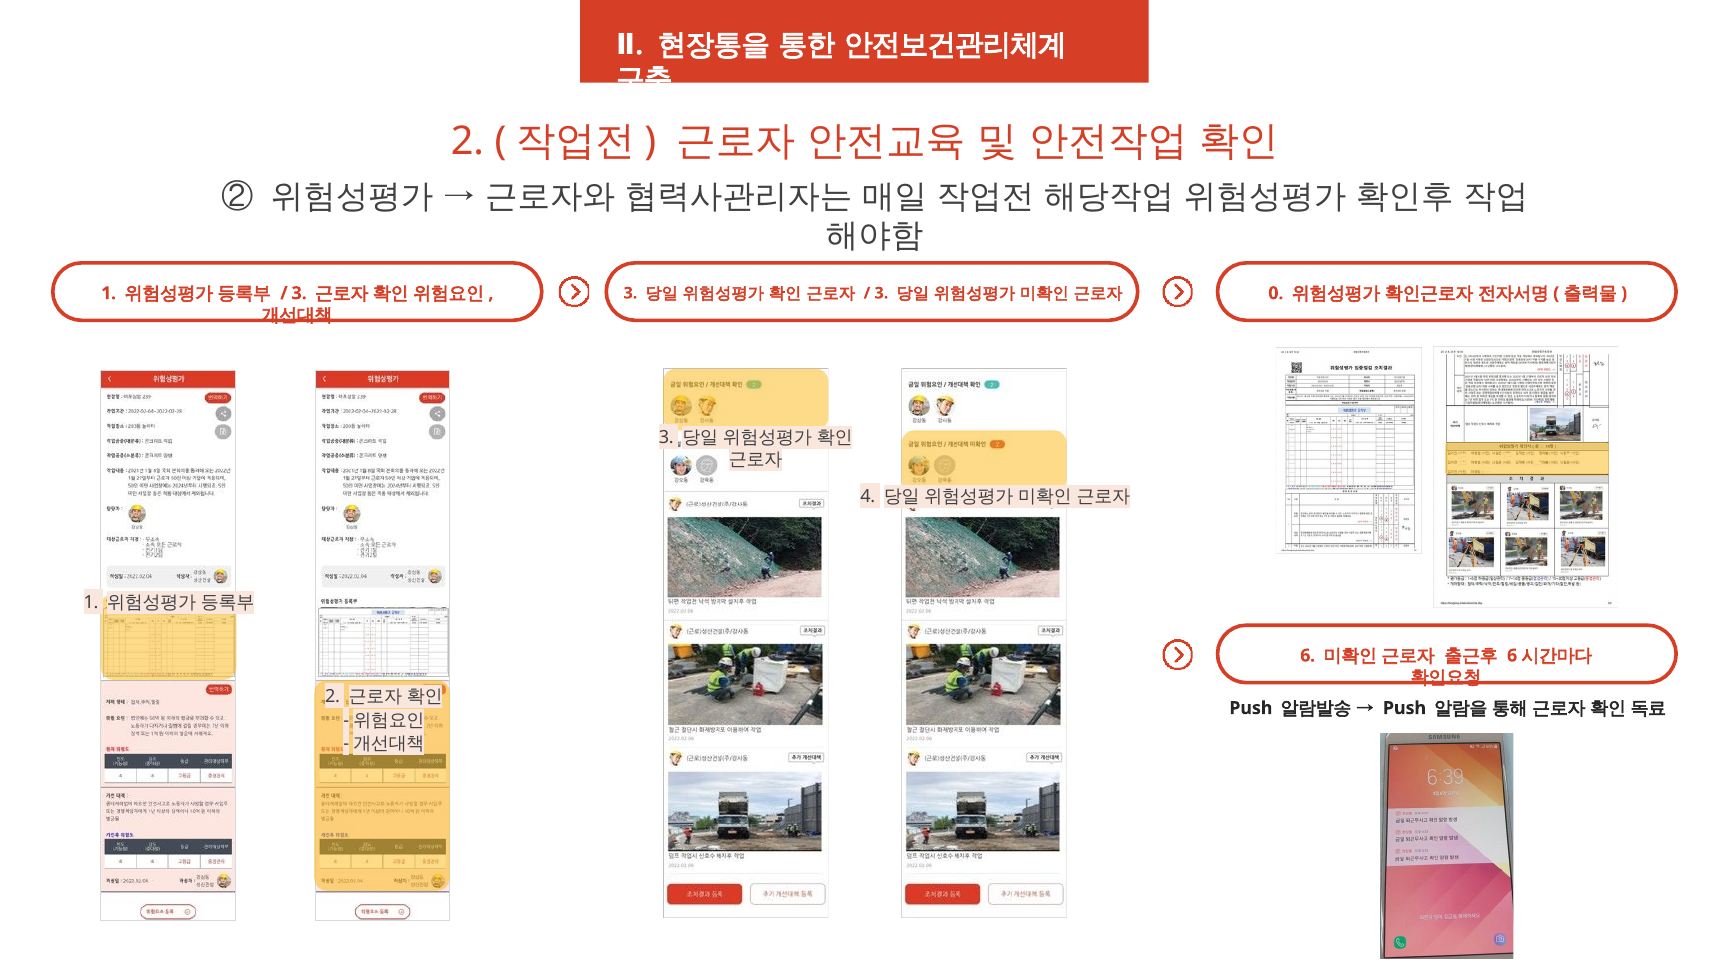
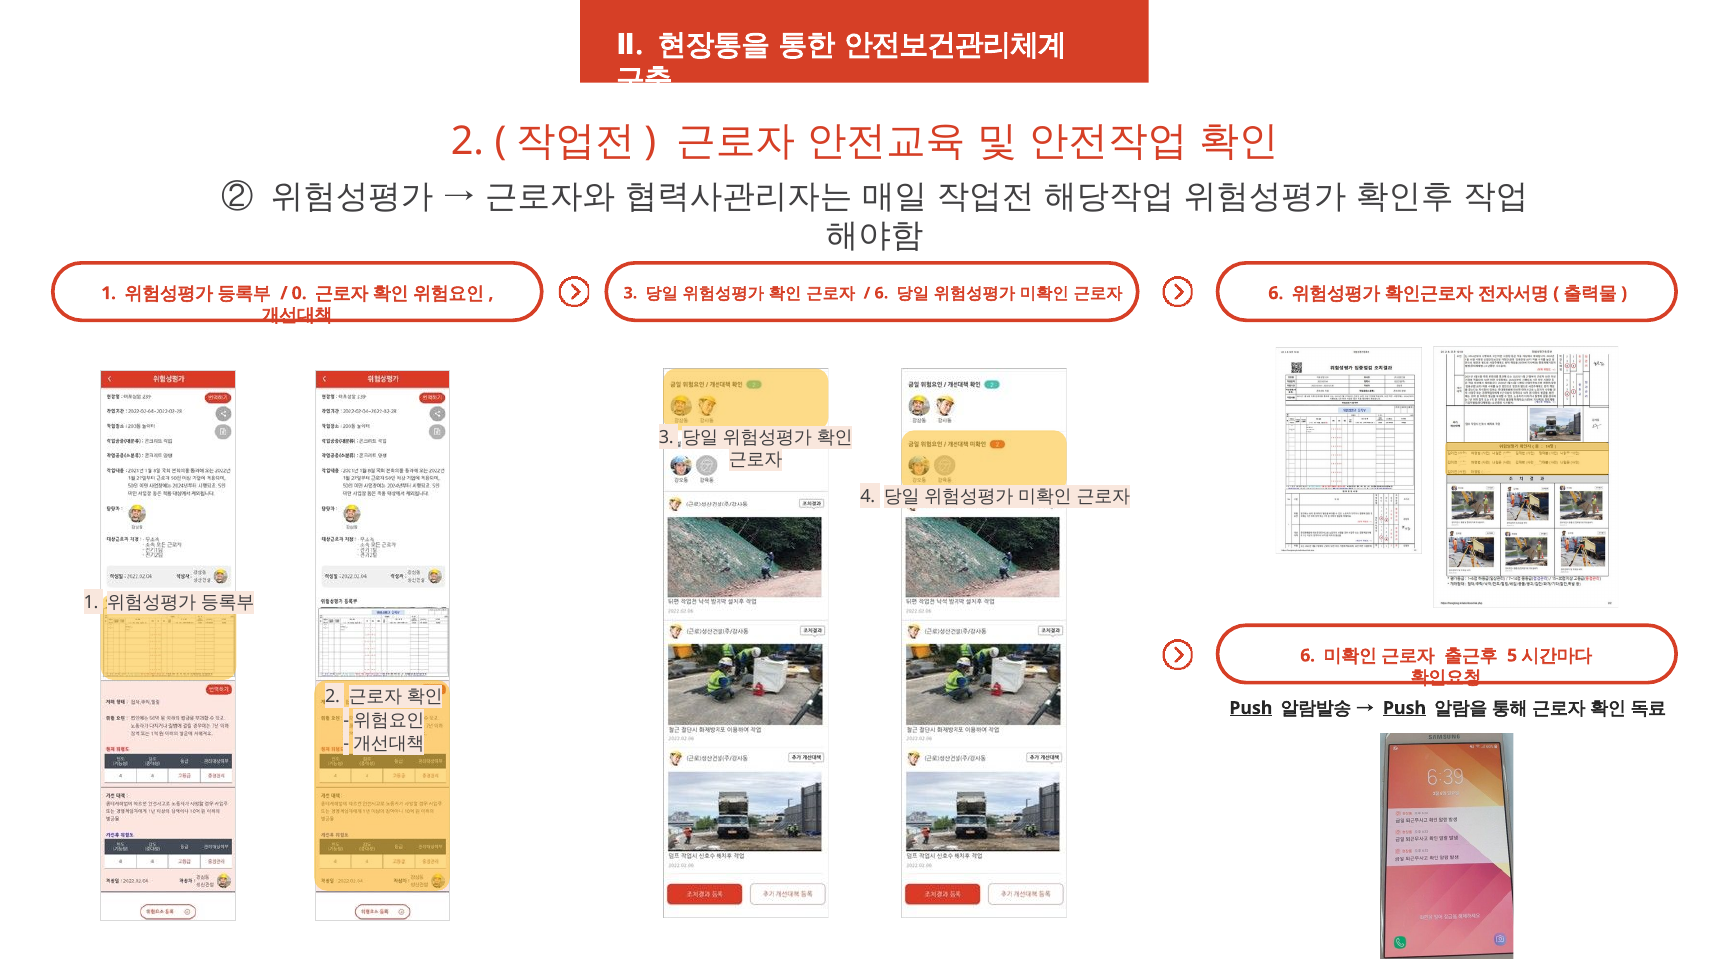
3: 3 -> 0 (299, 293)
3: 3 -> 6 (881, 293)
0: 0 -> 6 (1276, 293)
6: 6 -> 5 (1512, 656)
Push underline: none -> present (1251, 708)
Push underline: none -> present (1405, 708)
